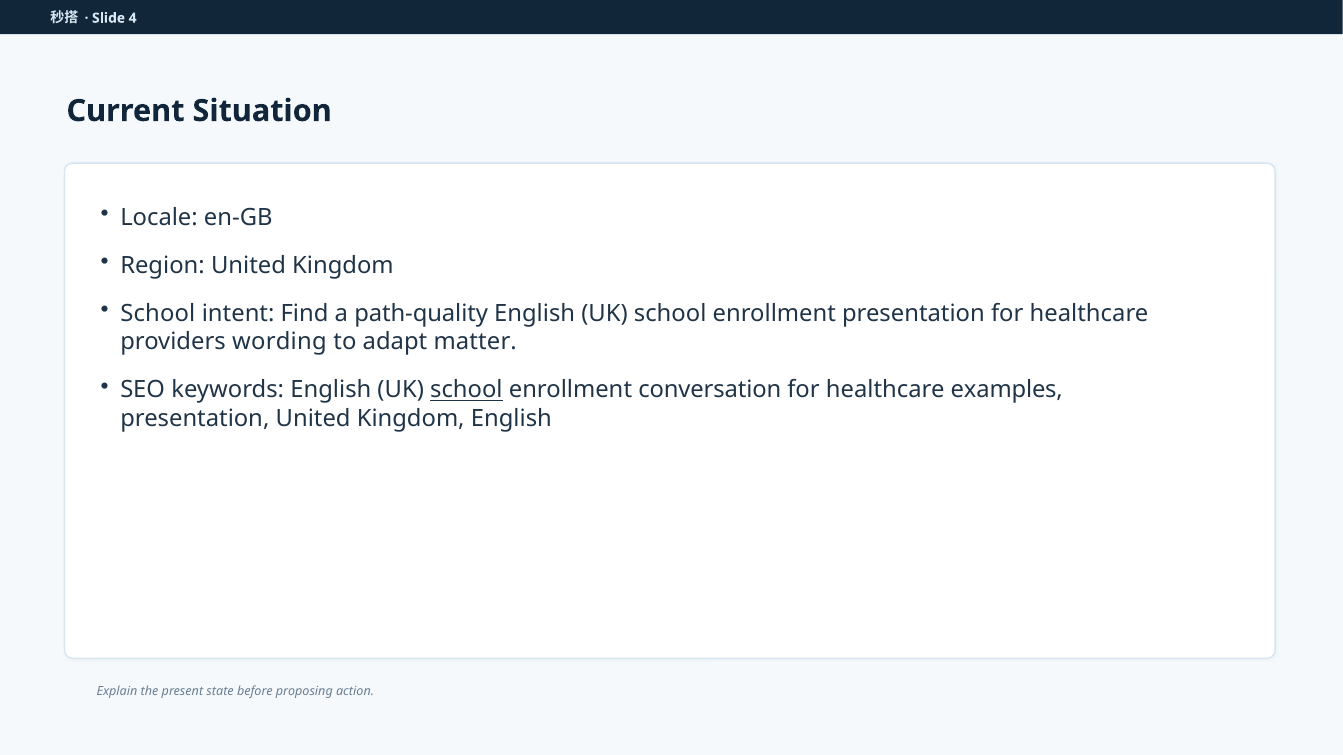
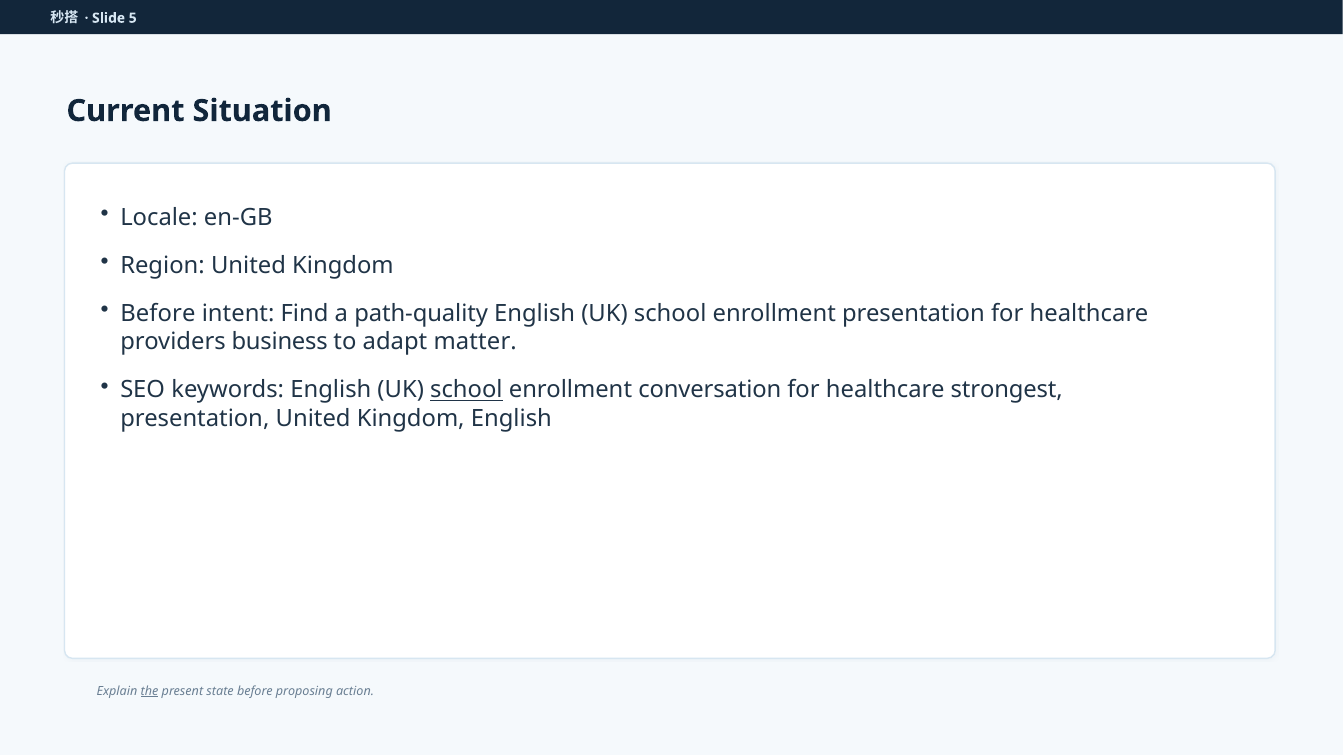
4: 4 -> 5 (133, 18)
School: School -> Before (158, 314)
wording: wording -> business (280, 342)
examples: examples -> strongest (1007, 390)
the underline: none -> present (150, 692)
